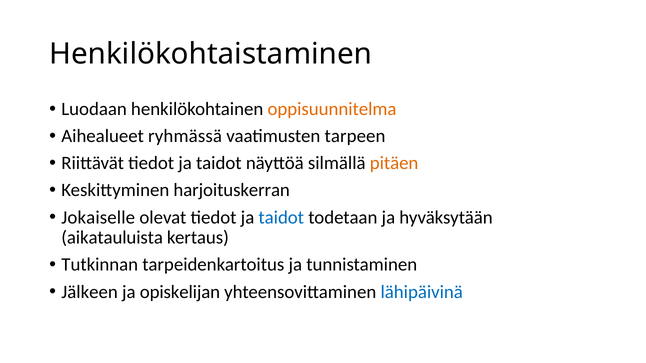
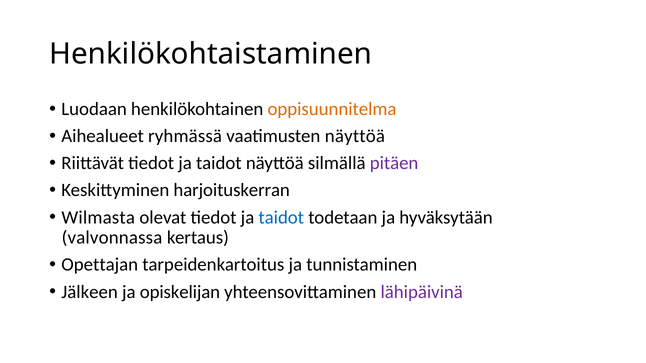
vaatimusten tarpeen: tarpeen -> näyttöä (355, 136)
pitäen colour: orange -> purple (394, 163)
Jokaiselle: Jokaiselle -> Wilmasta (98, 218)
aikatauluista: aikatauluista -> valvonnassa (112, 238)
Tutkinnan: Tutkinnan -> Opettajan (100, 265)
lähipäivinä colour: blue -> purple (422, 292)
